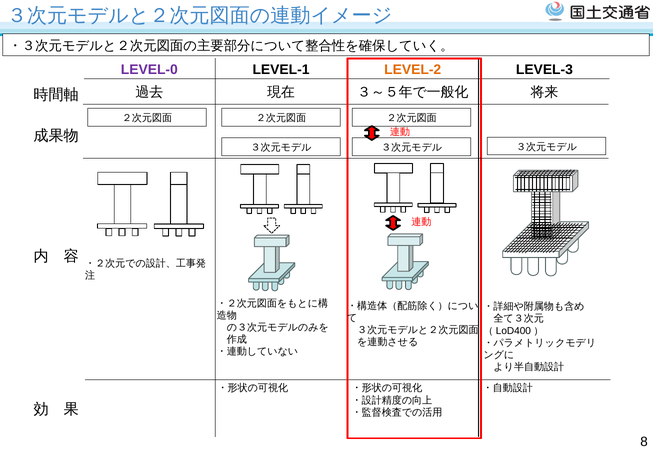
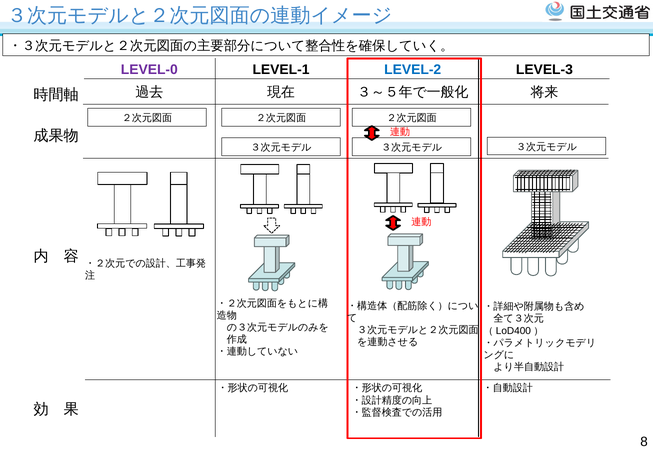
LEVEL-2 colour: orange -> blue (413, 70)
